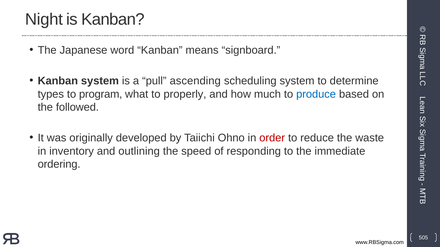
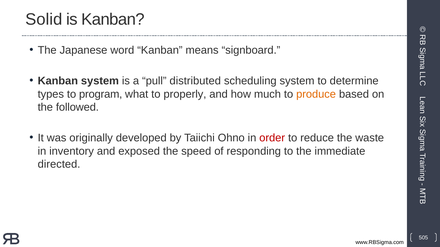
Night: Night -> Solid (44, 20)
ascending: ascending -> distributed (195, 81)
produce colour: blue -> orange (316, 94)
outlining: outlining -> exposed (139, 151)
ordering: ordering -> directed (59, 165)
